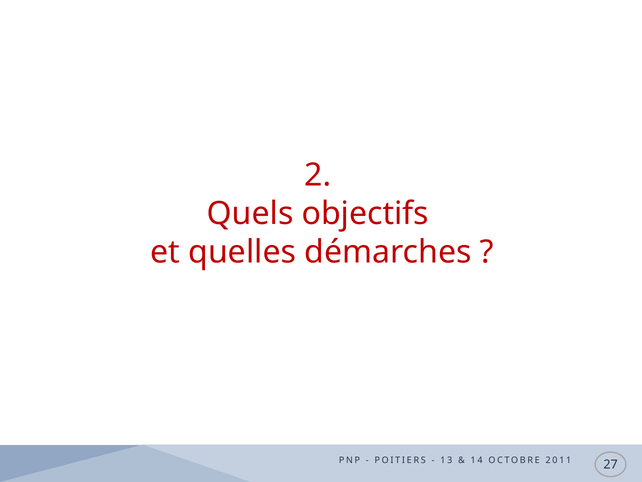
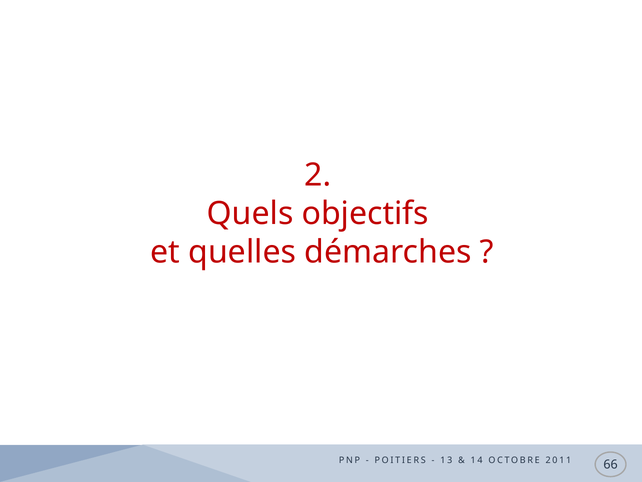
27: 27 -> 66 (611, 464)
